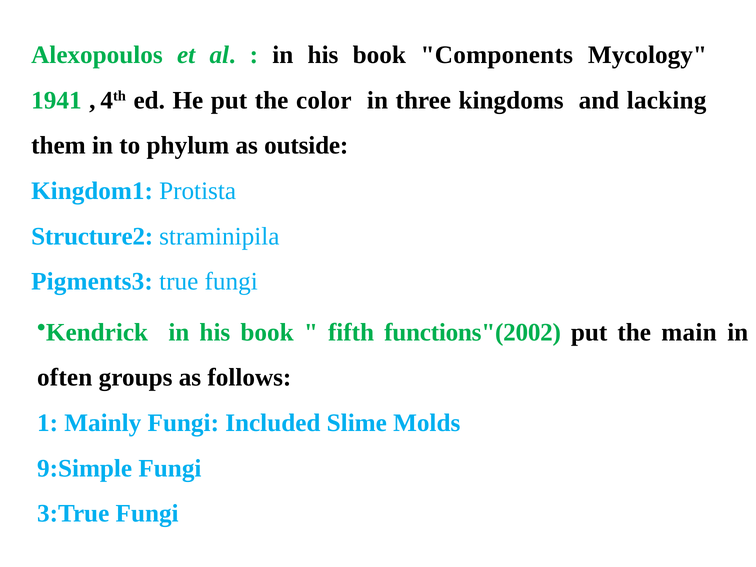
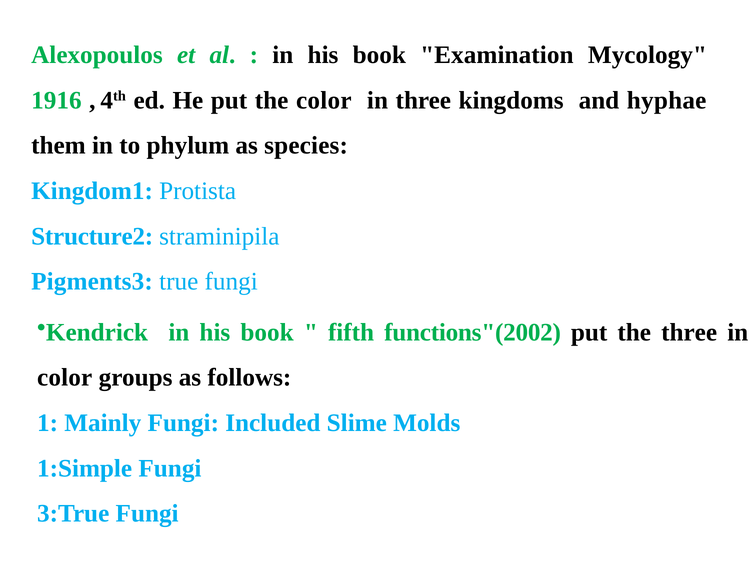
Components: Components -> Examination (497, 55)
1941: 1941 -> 1916 (56, 100)
lacking: lacking -> hyphae (667, 100)
outside: outside -> species (306, 146)
the main: main -> three (689, 332)
often: often -> color (65, 378)
9:Simple: 9:Simple -> 1:Simple (85, 468)
